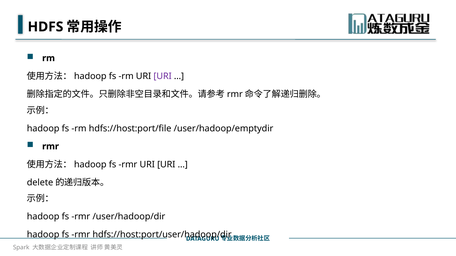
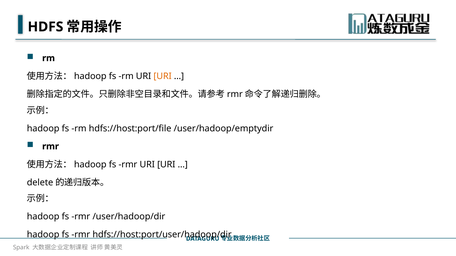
URI colour: purple -> orange (163, 76)
